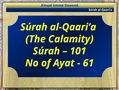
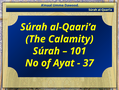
61: 61 -> 37 (88, 63)
